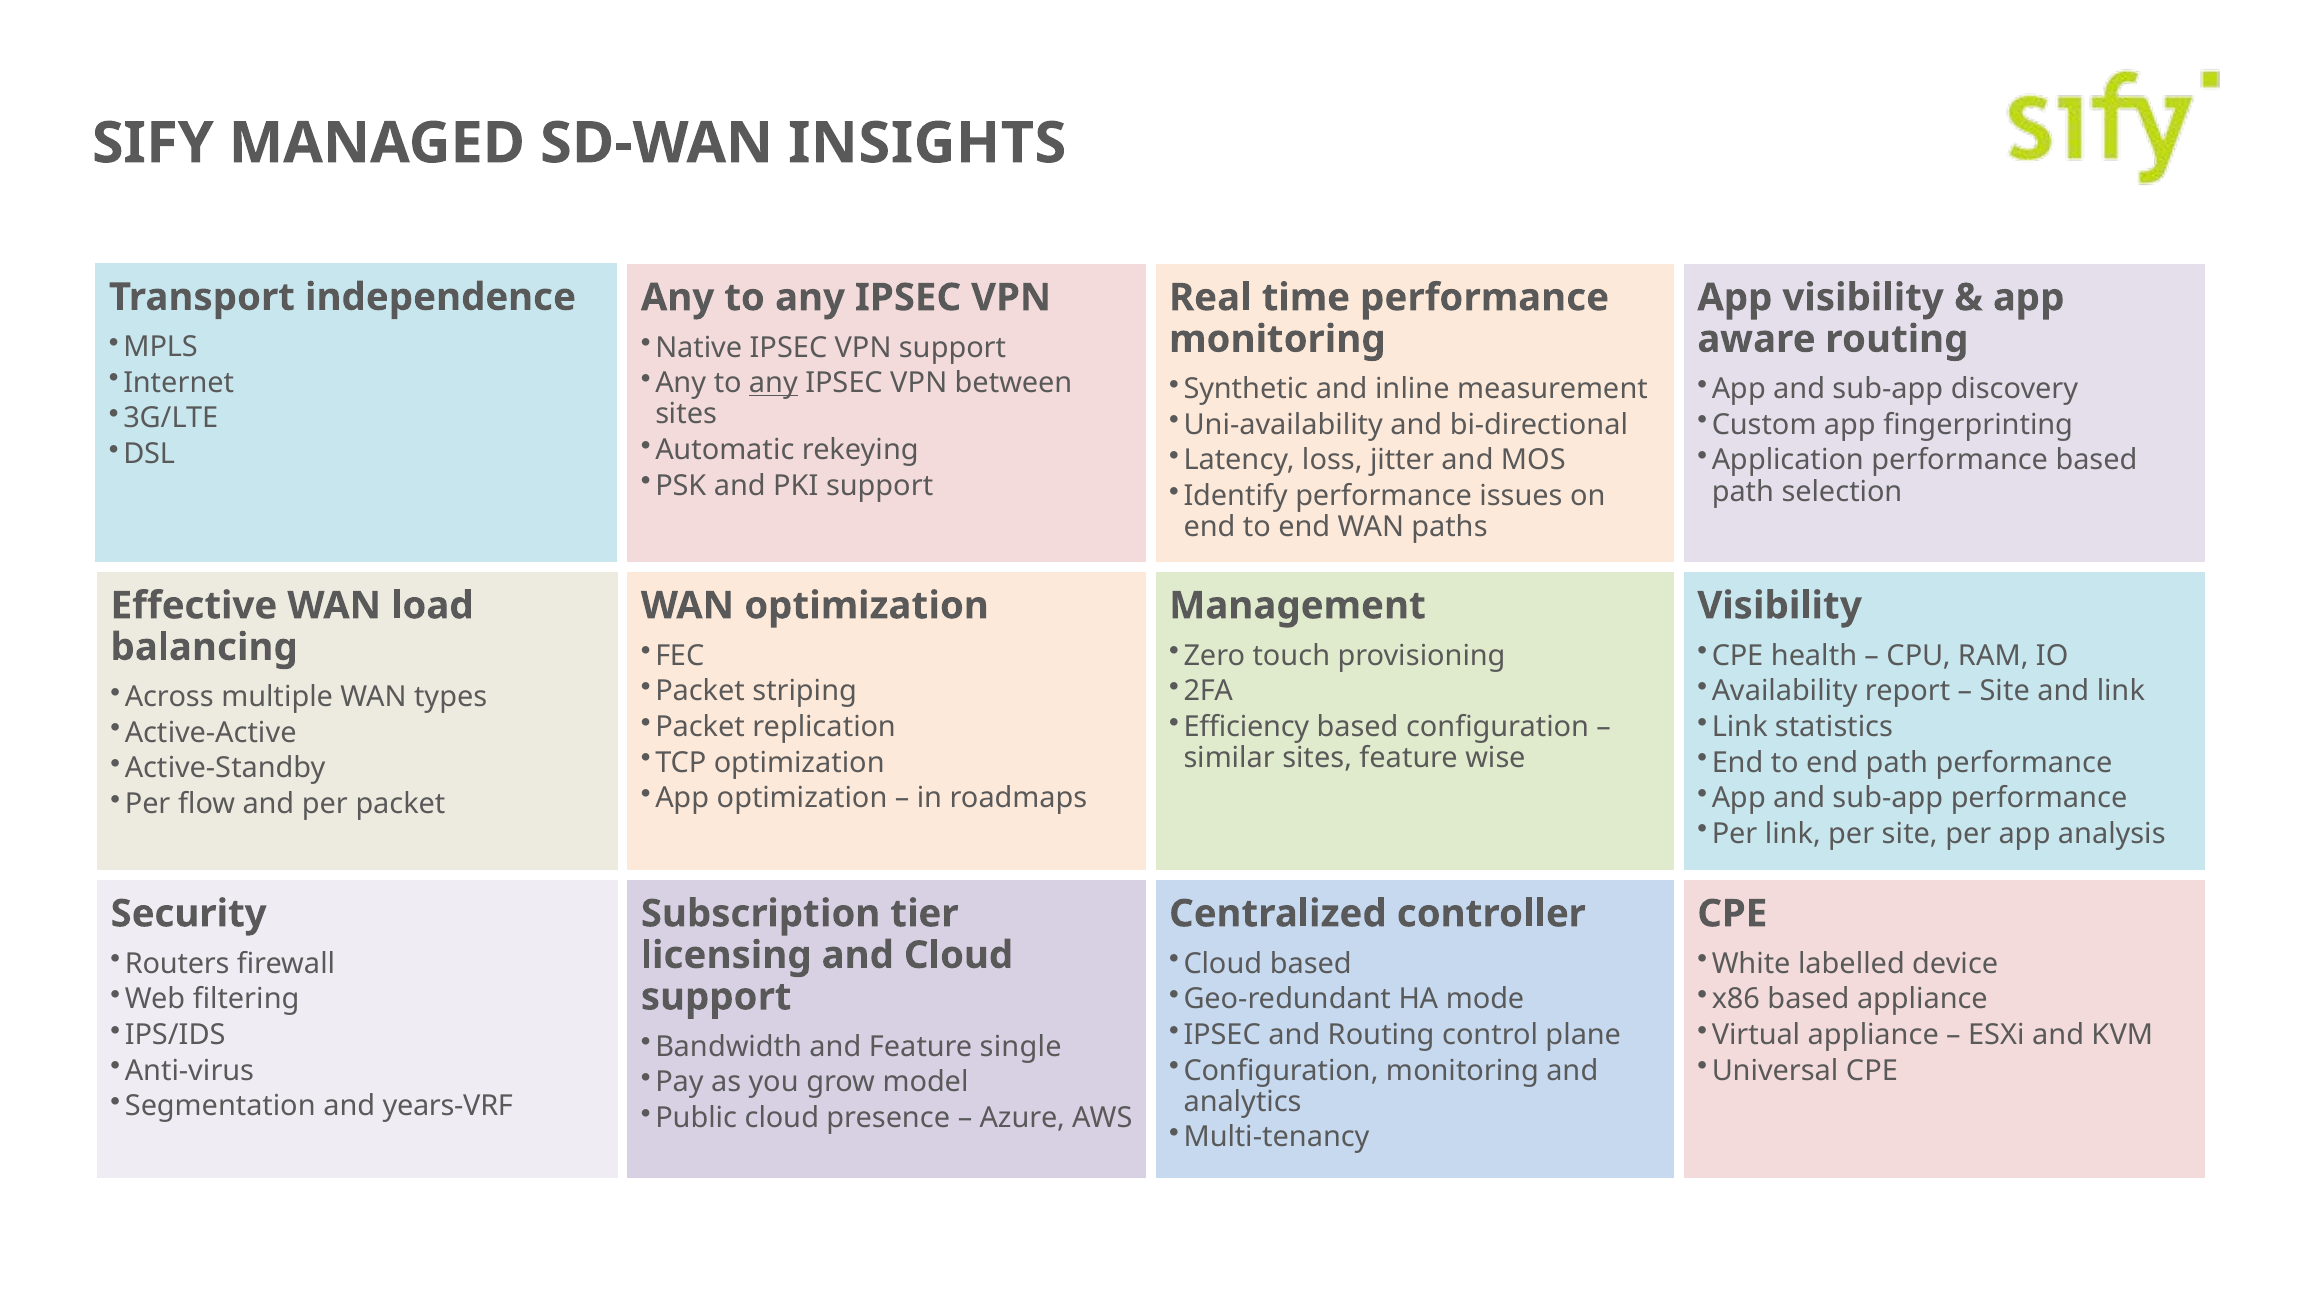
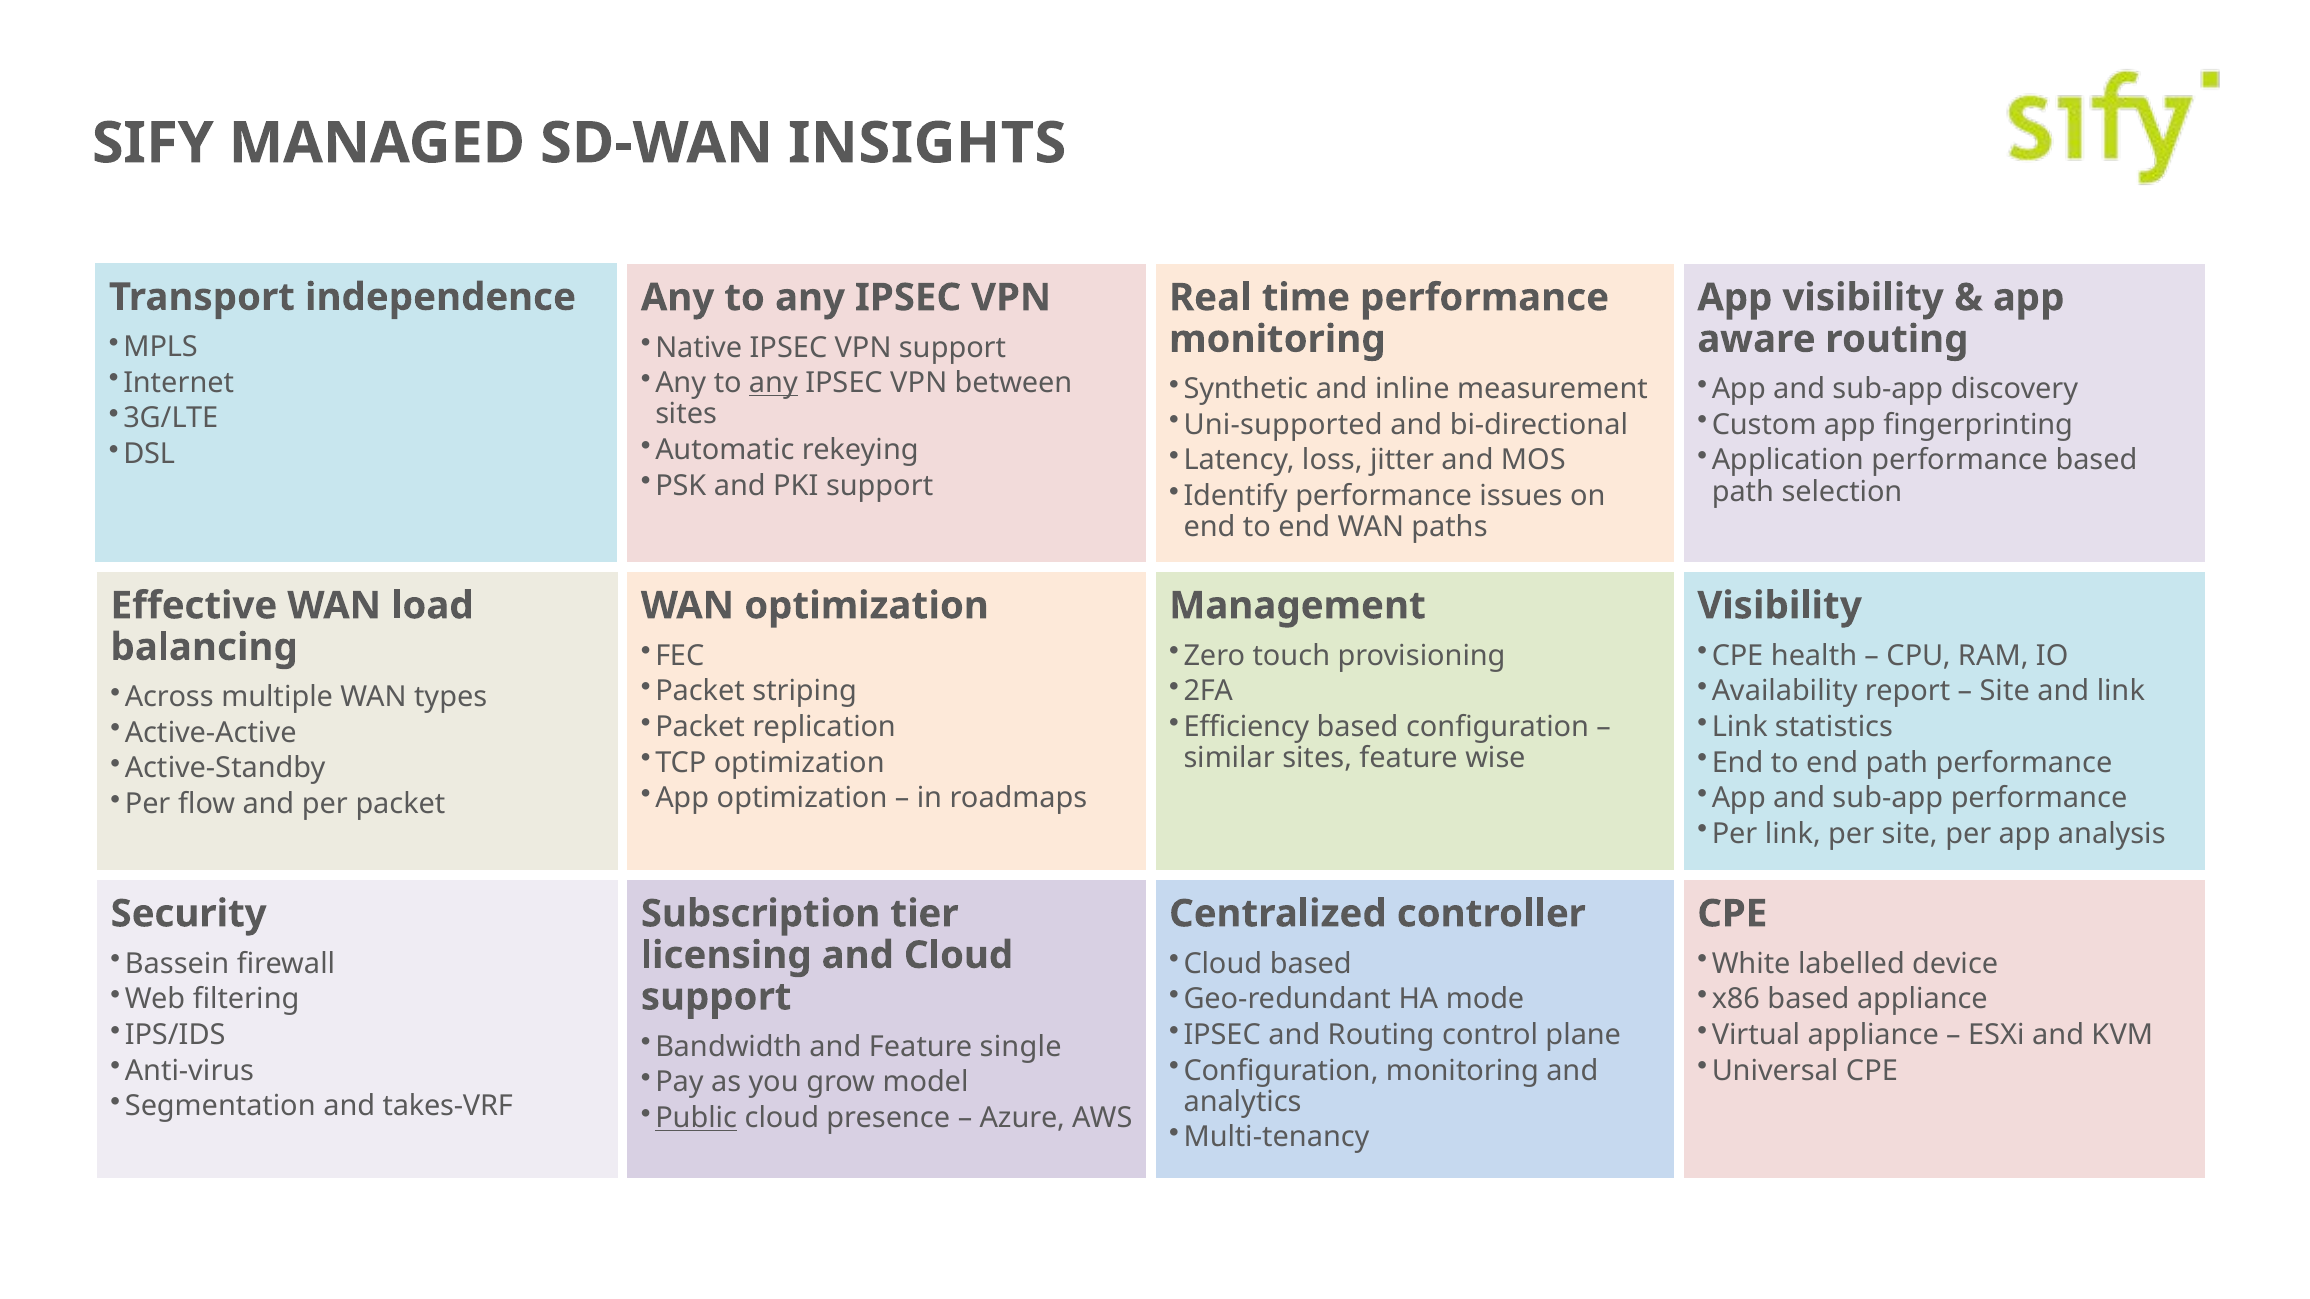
Uni-availability: Uni-availability -> Uni-supported (1283, 425)
Routers: Routers -> Bassein (177, 964)
years-VRF: years-VRF -> takes-VRF (448, 1107)
Public underline: none -> present (696, 1118)
